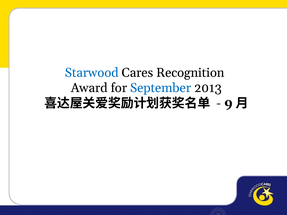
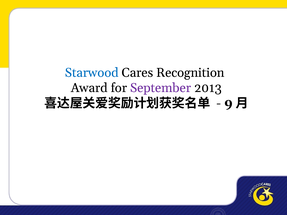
September colour: blue -> purple (161, 88)
